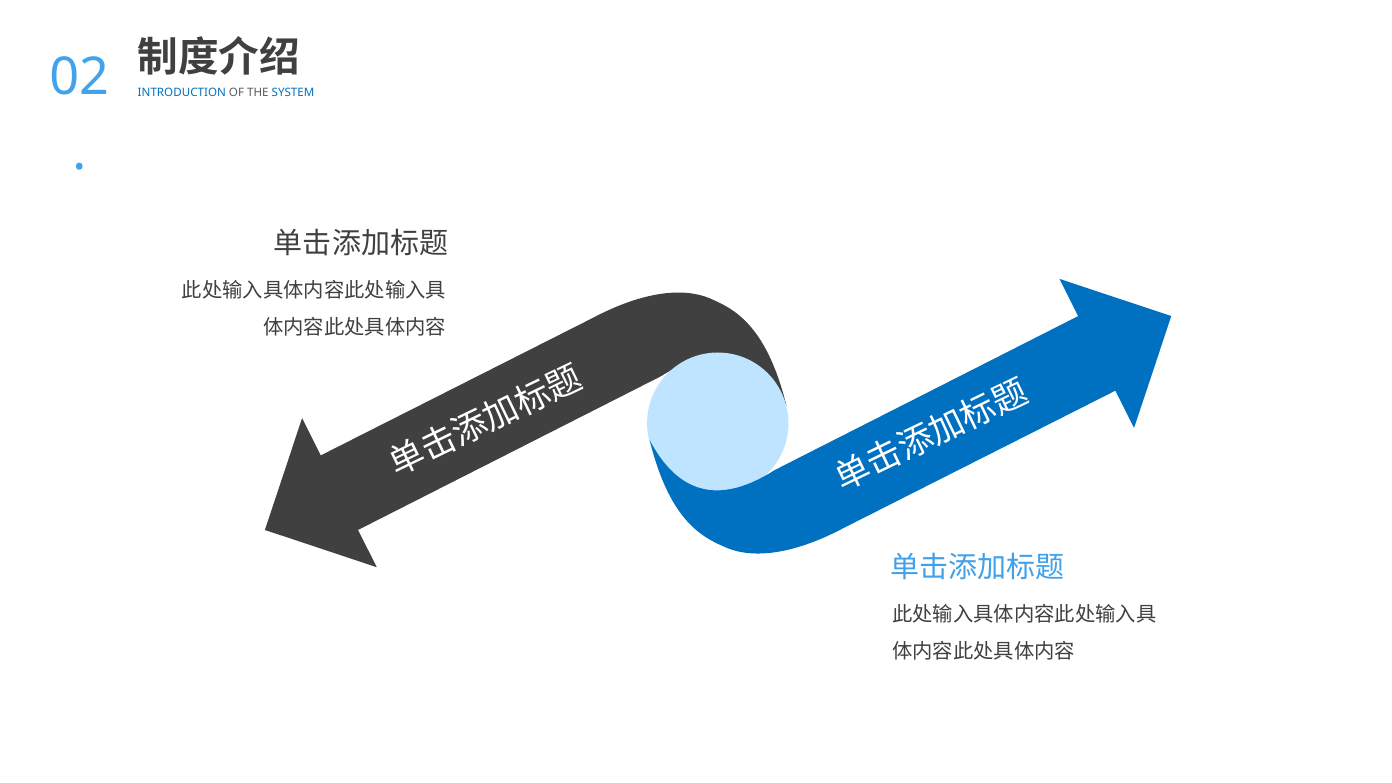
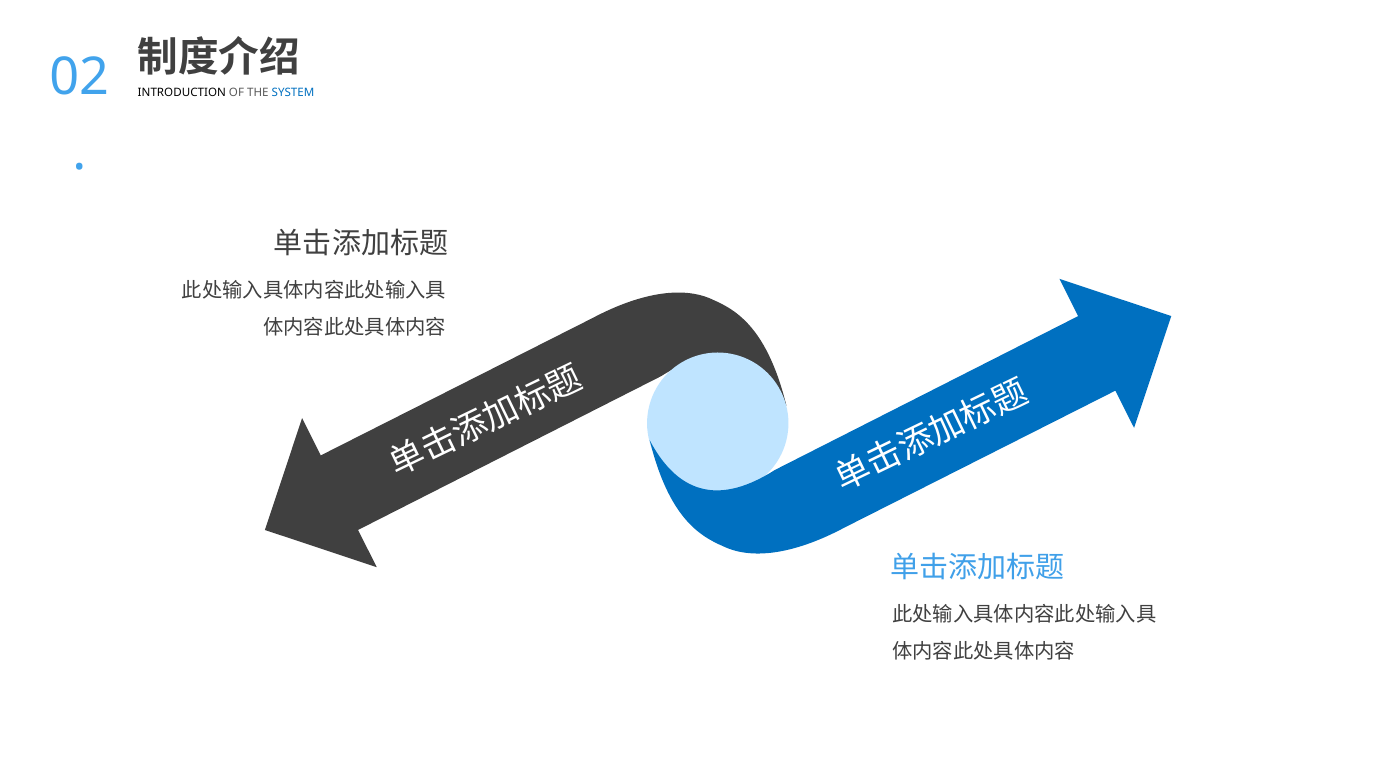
INTRODUCTION colour: blue -> black (182, 92)
